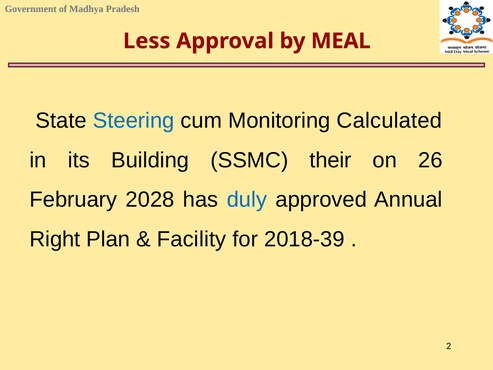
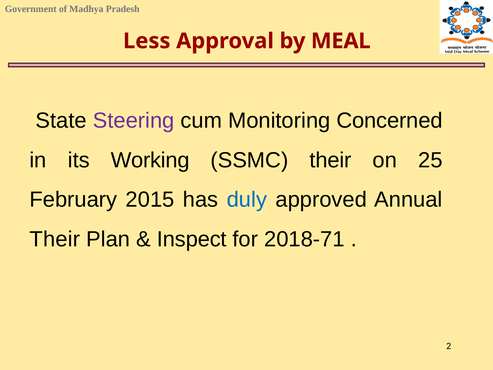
Steering colour: blue -> purple (134, 121)
Calculated: Calculated -> Concerned (390, 121)
Building: Building -> Working (150, 160)
26: 26 -> 25 (430, 160)
2028: 2028 -> 2015 (150, 199)
Right: Right -> Their (55, 239)
Facility: Facility -> Inspect (192, 239)
2018-39: 2018-39 -> 2018-71 (304, 239)
